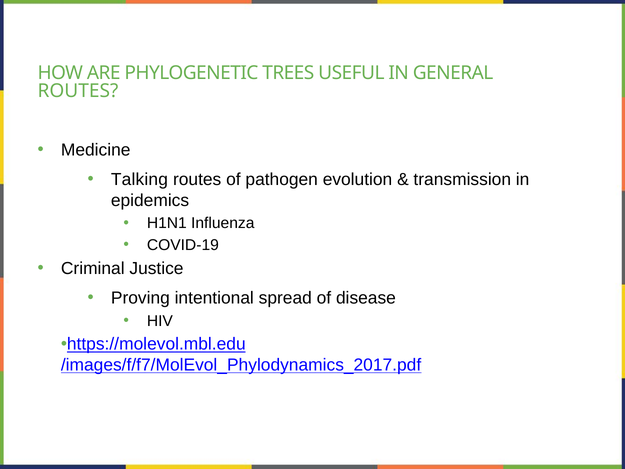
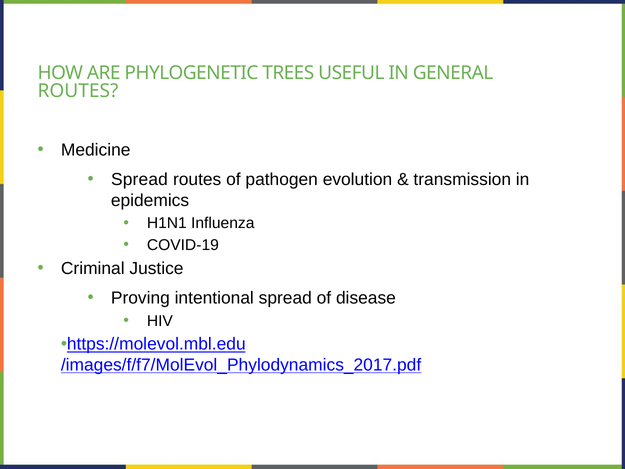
Talking: Talking -> Spread (139, 179)
